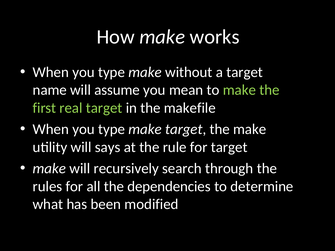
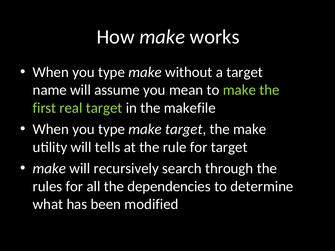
says: says -> tells (108, 147)
